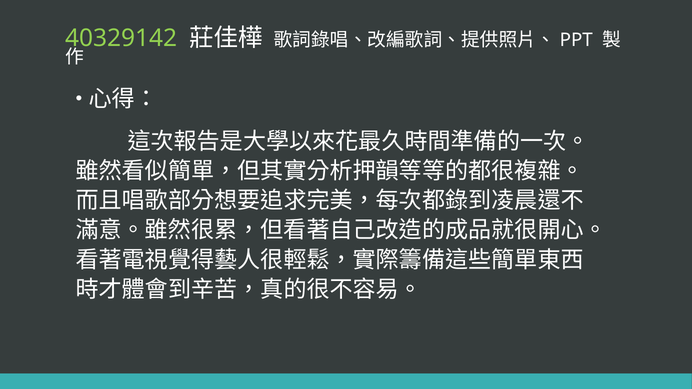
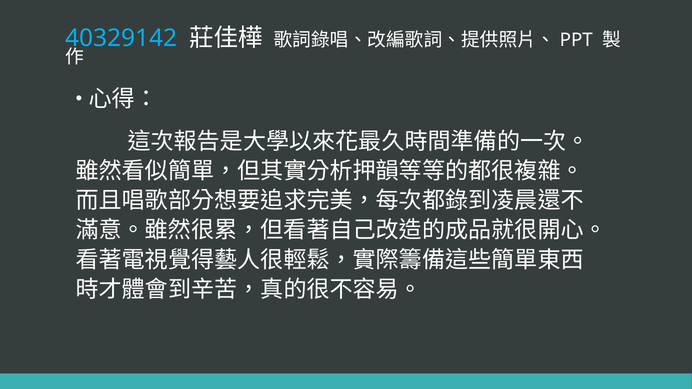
40329142 colour: light green -> light blue (121, 38)
